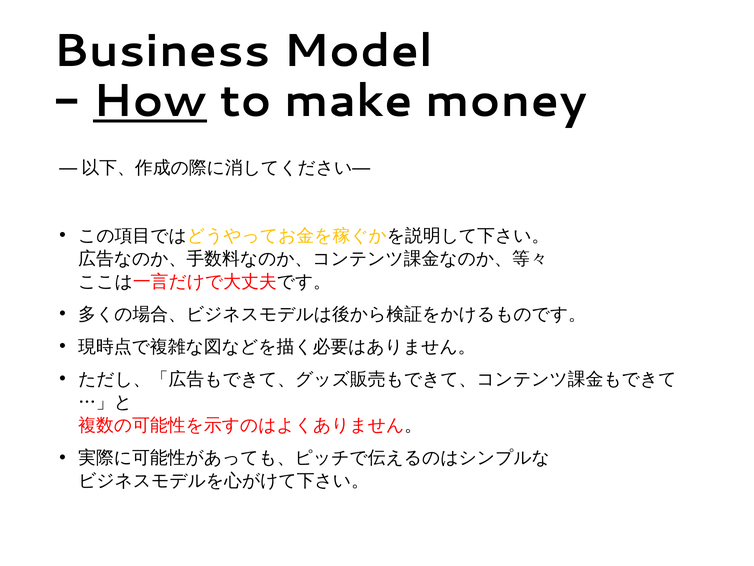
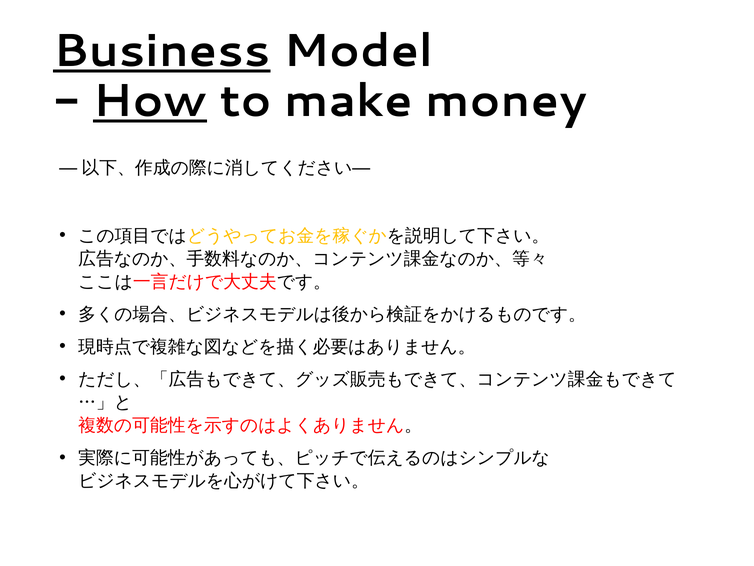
Business underline: none -> present (162, 51)
